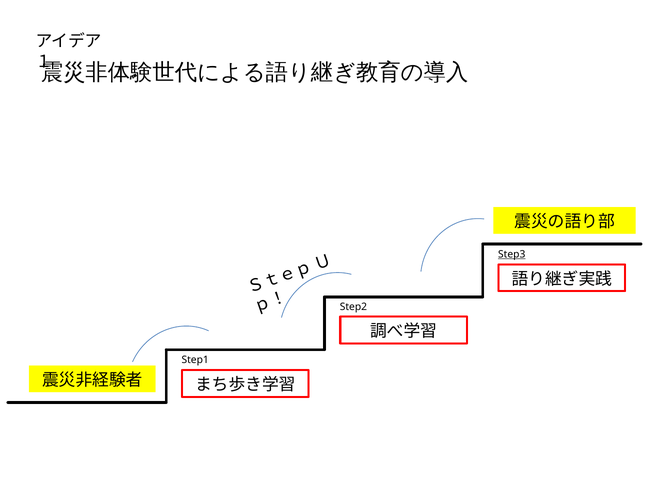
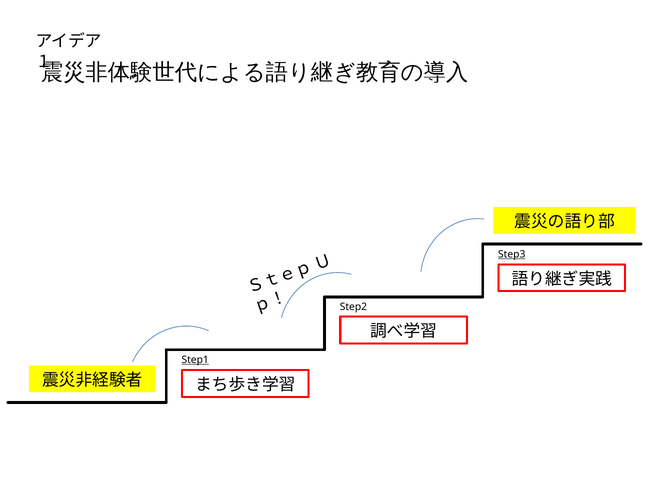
Step1 underline: none -> present (195, 360)
